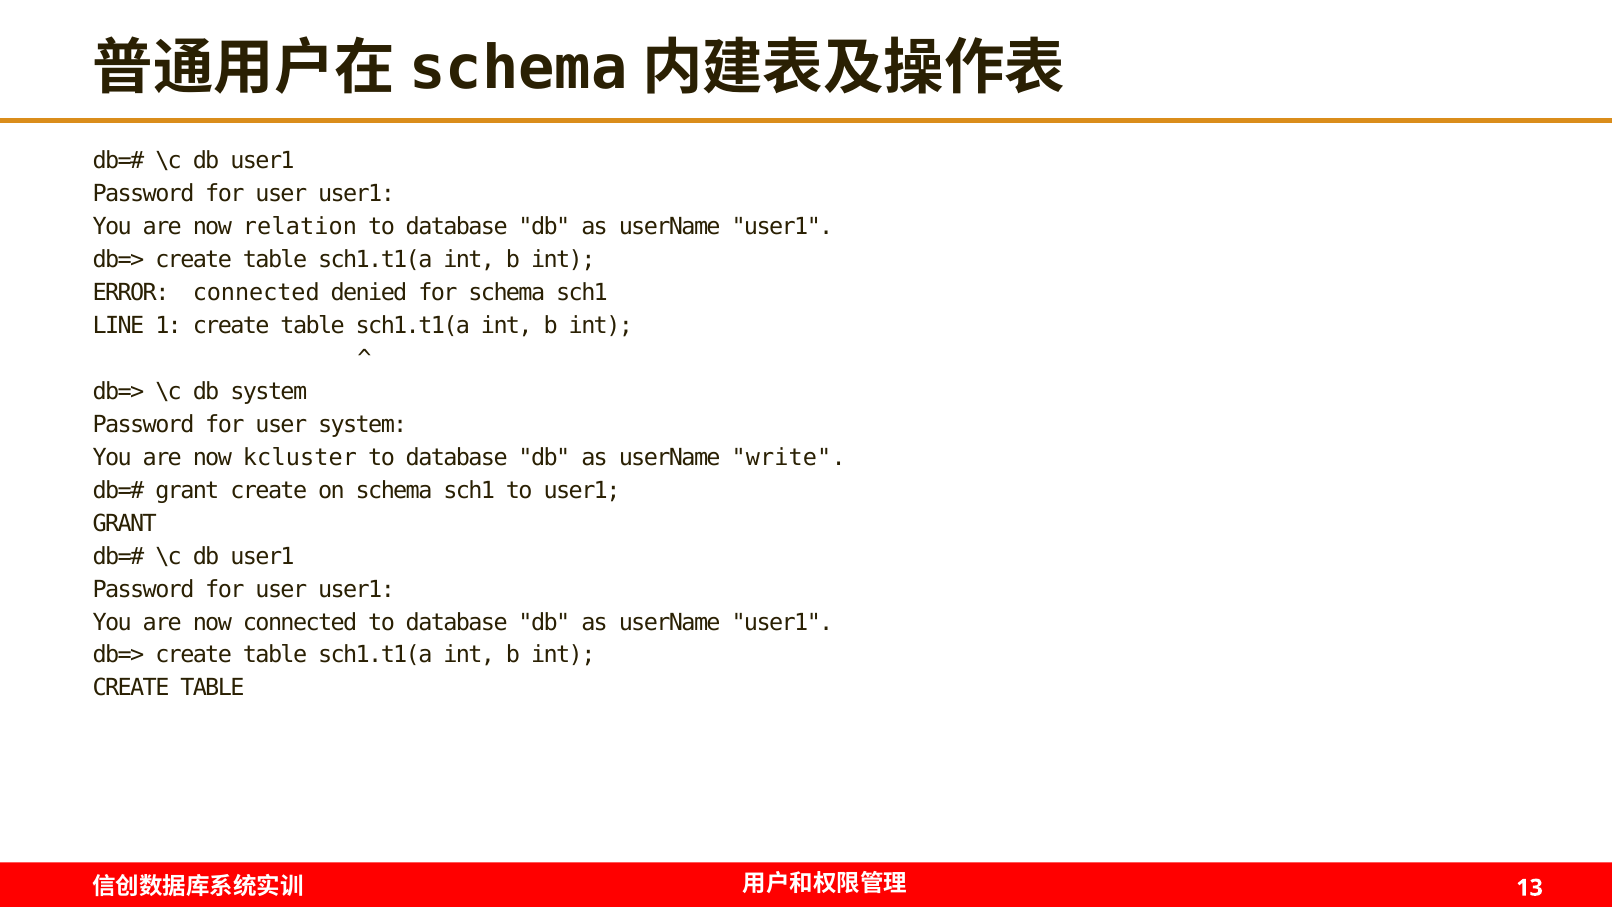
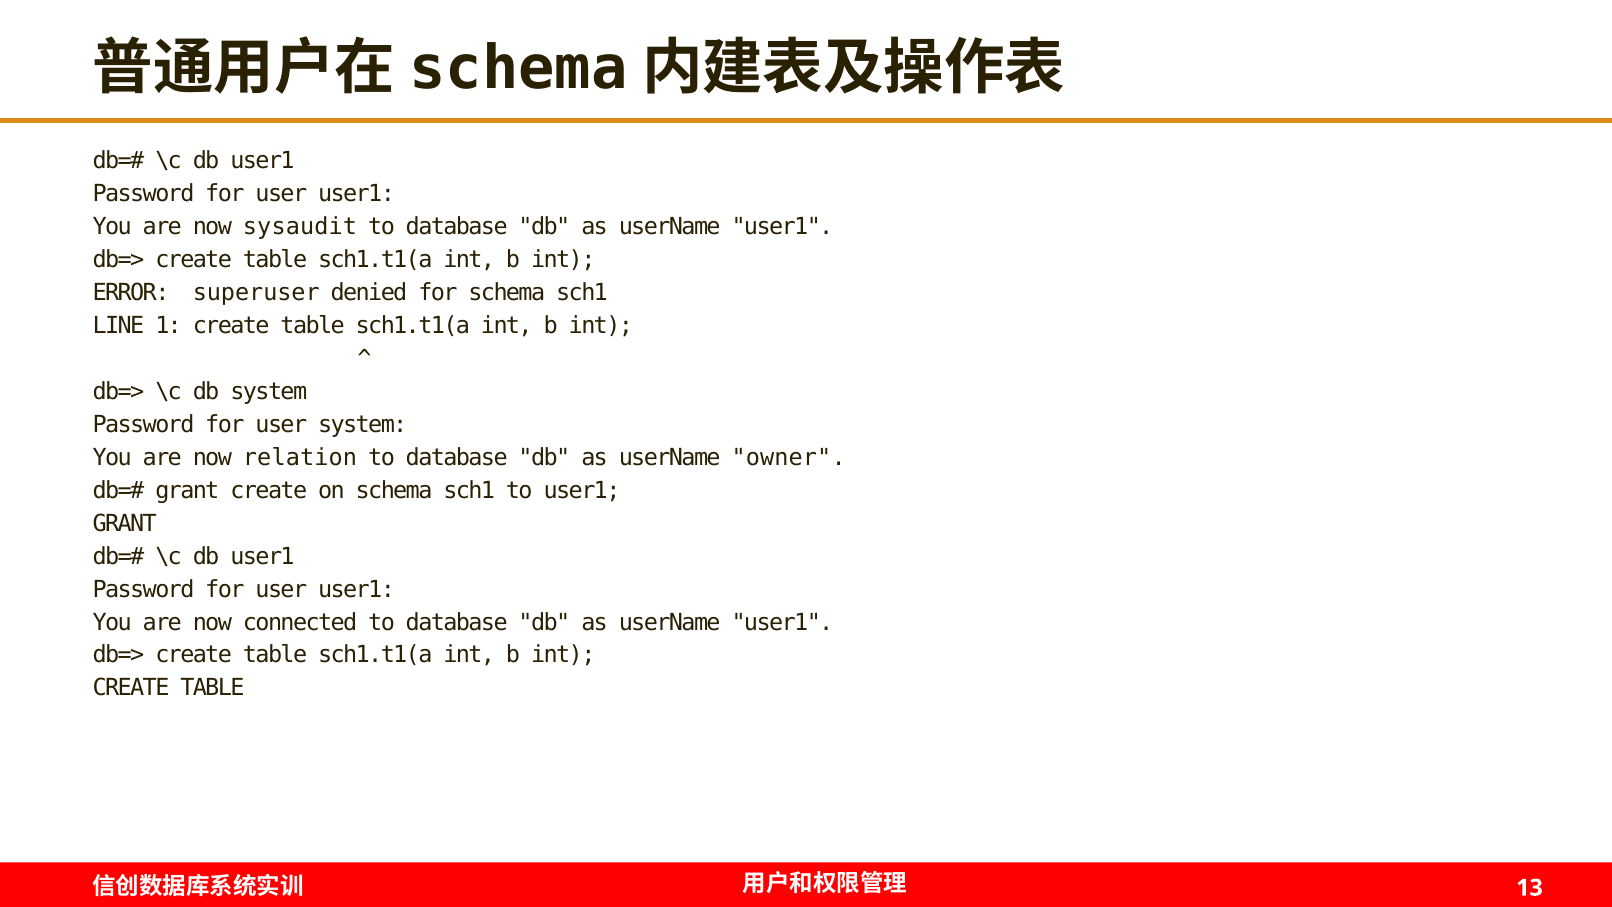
relation: relation -> sysaudit (300, 227)
ERROR connected: connected -> superuser (256, 293)
kcluster: kcluster -> relation (300, 457)
write: write -> owner (789, 457)
